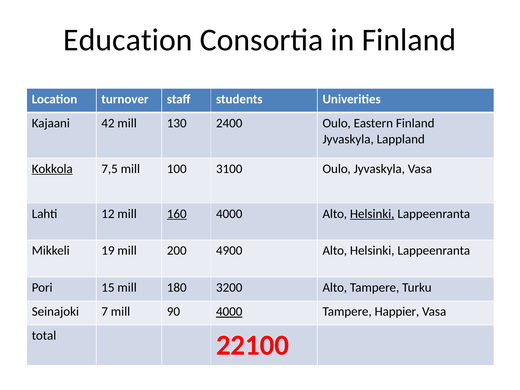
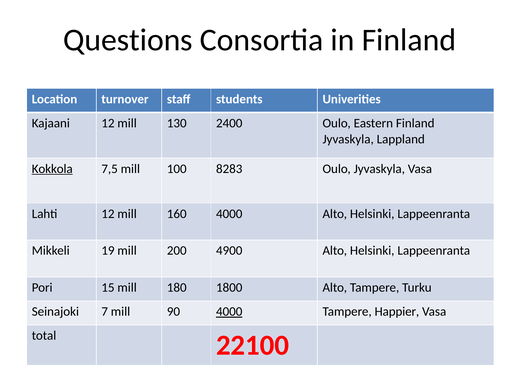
Education: Education -> Questions (128, 40)
Kajaani 42: 42 -> 12 (108, 123)
3100: 3100 -> 8283 (229, 169)
160 underline: present -> none (177, 214)
Helsinki underline: present -> none (372, 214)
3200: 3200 -> 1800 (229, 288)
